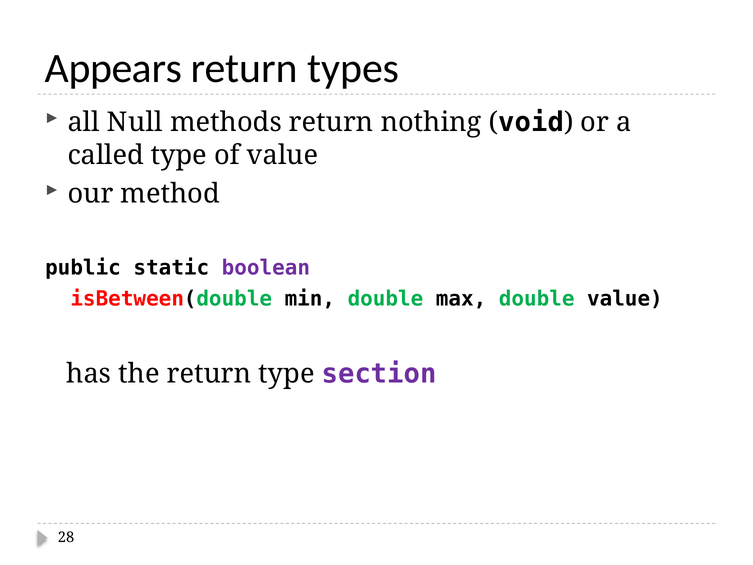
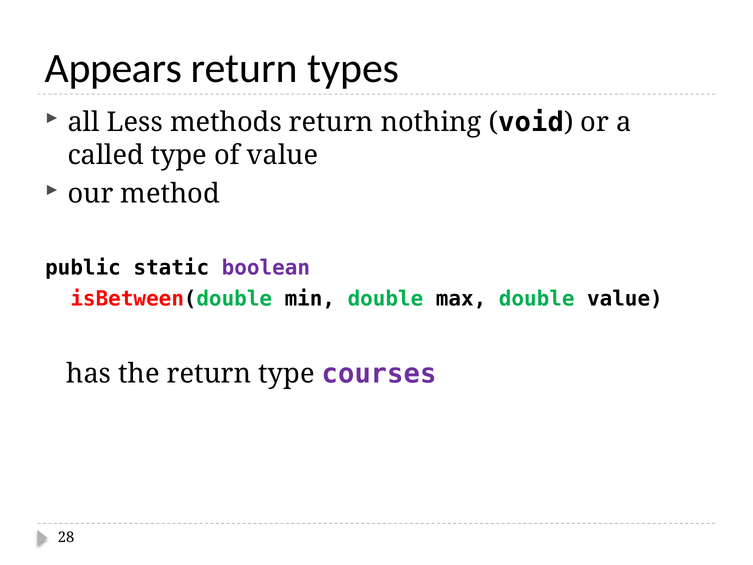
Null: Null -> Less (135, 122)
section: section -> courses (379, 373)
